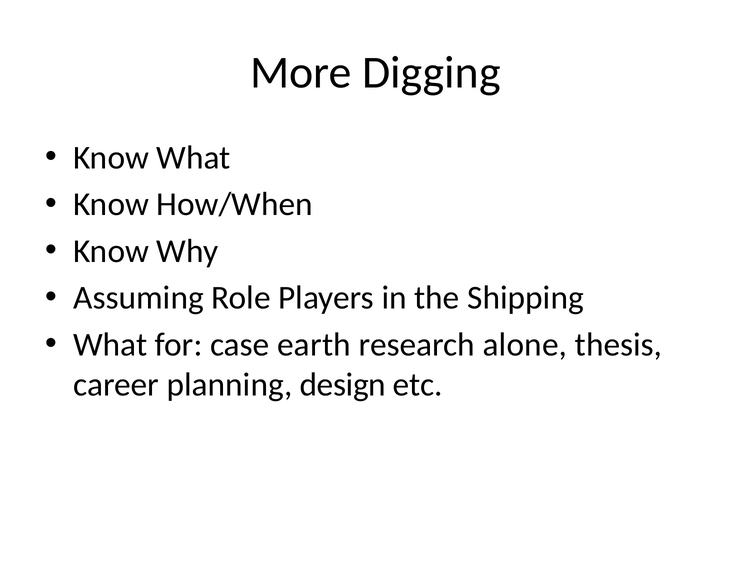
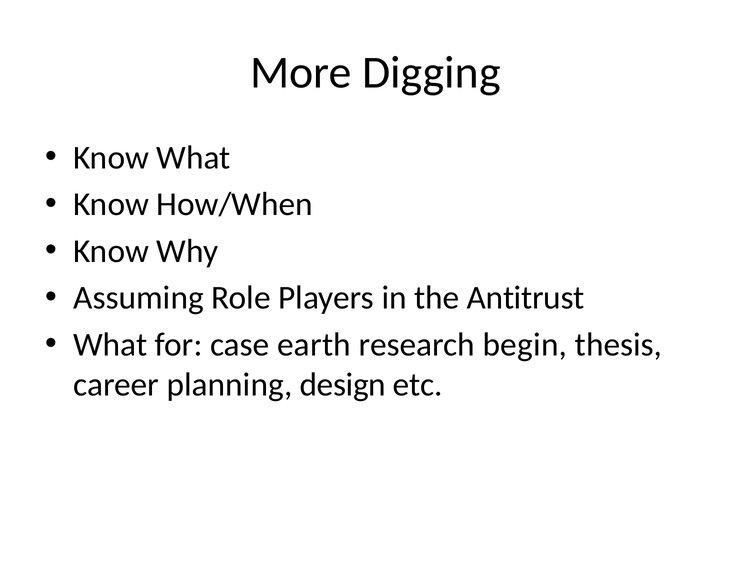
Shipping: Shipping -> Antitrust (526, 298)
alone: alone -> begin (525, 345)
